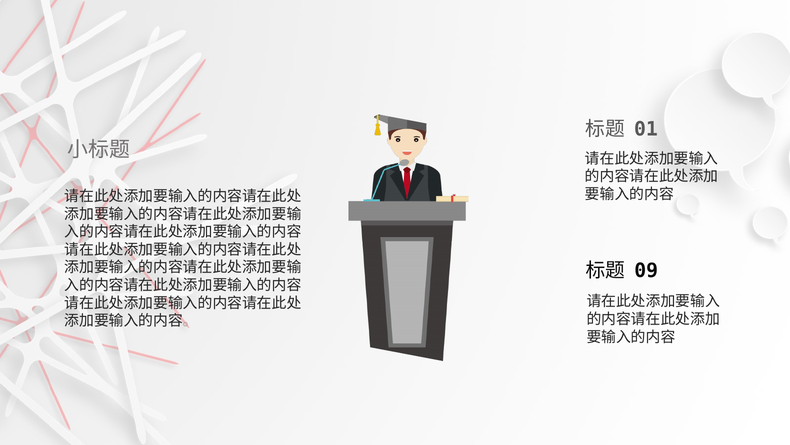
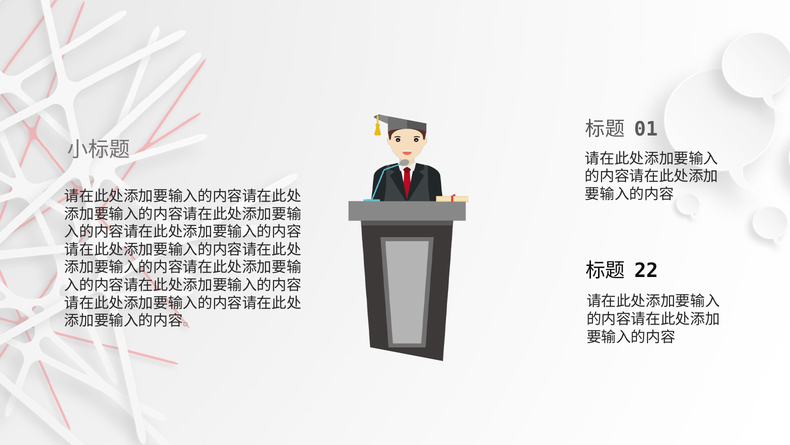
09: 09 -> 22 (646, 270)
